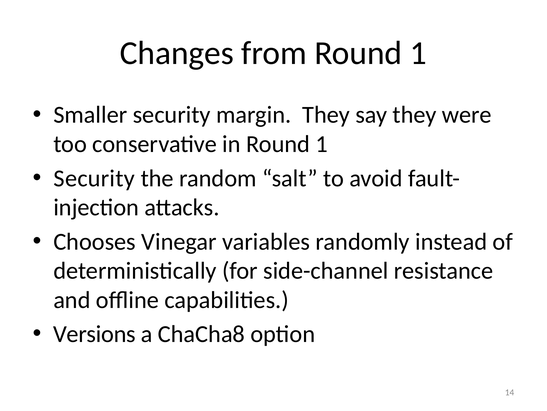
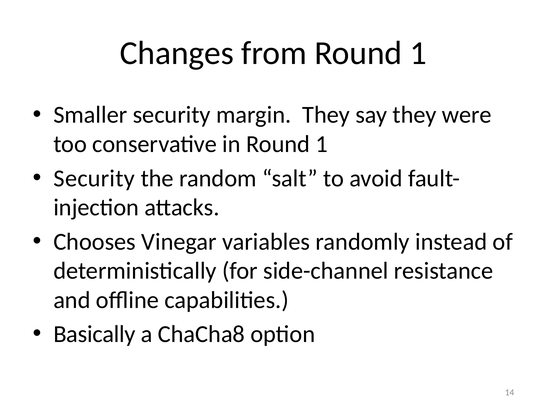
Versions: Versions -> Basically (94, 334)
